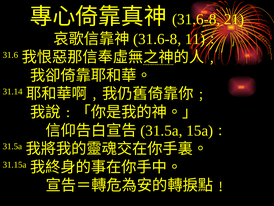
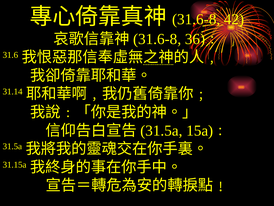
21: 21 -> 42 (234, 19)
11: 11 -> 36 (195, 39)
